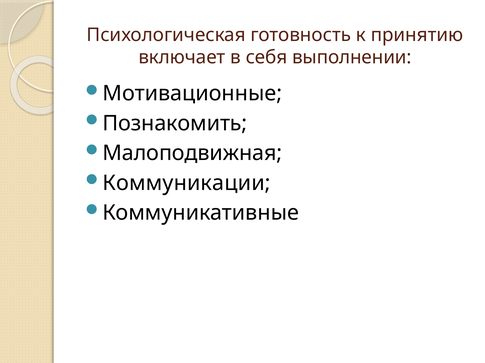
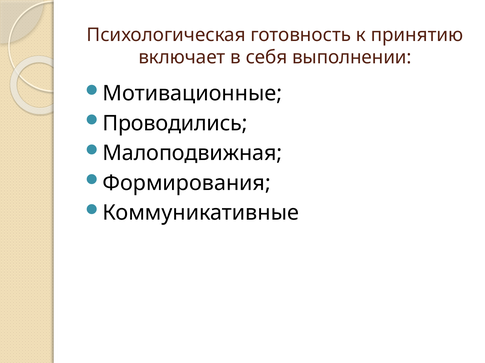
Познакомить: Познакомить -> Проводились (175, 124)
Коммуникации: Коммуникации -> Формирования (187, 183)
